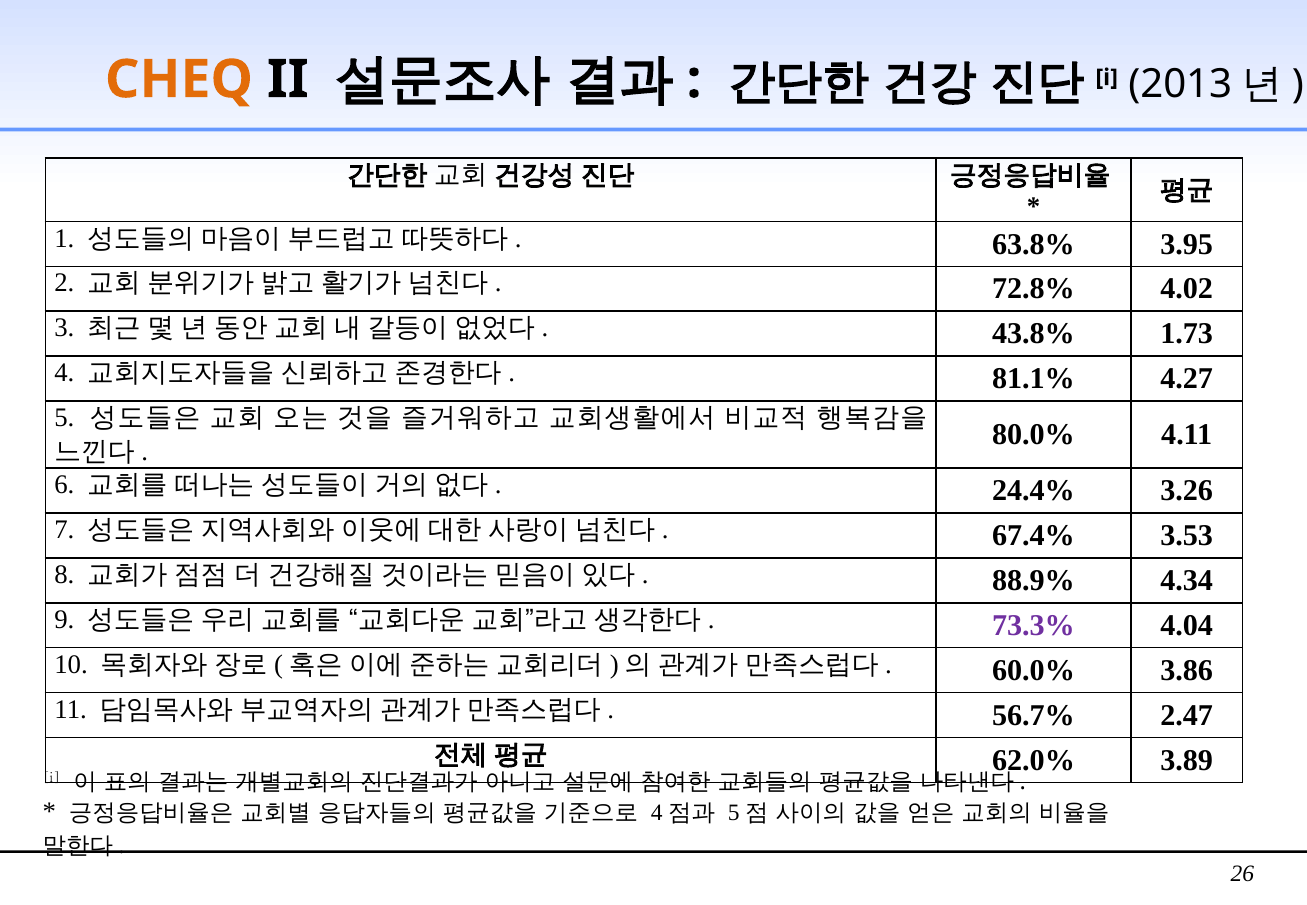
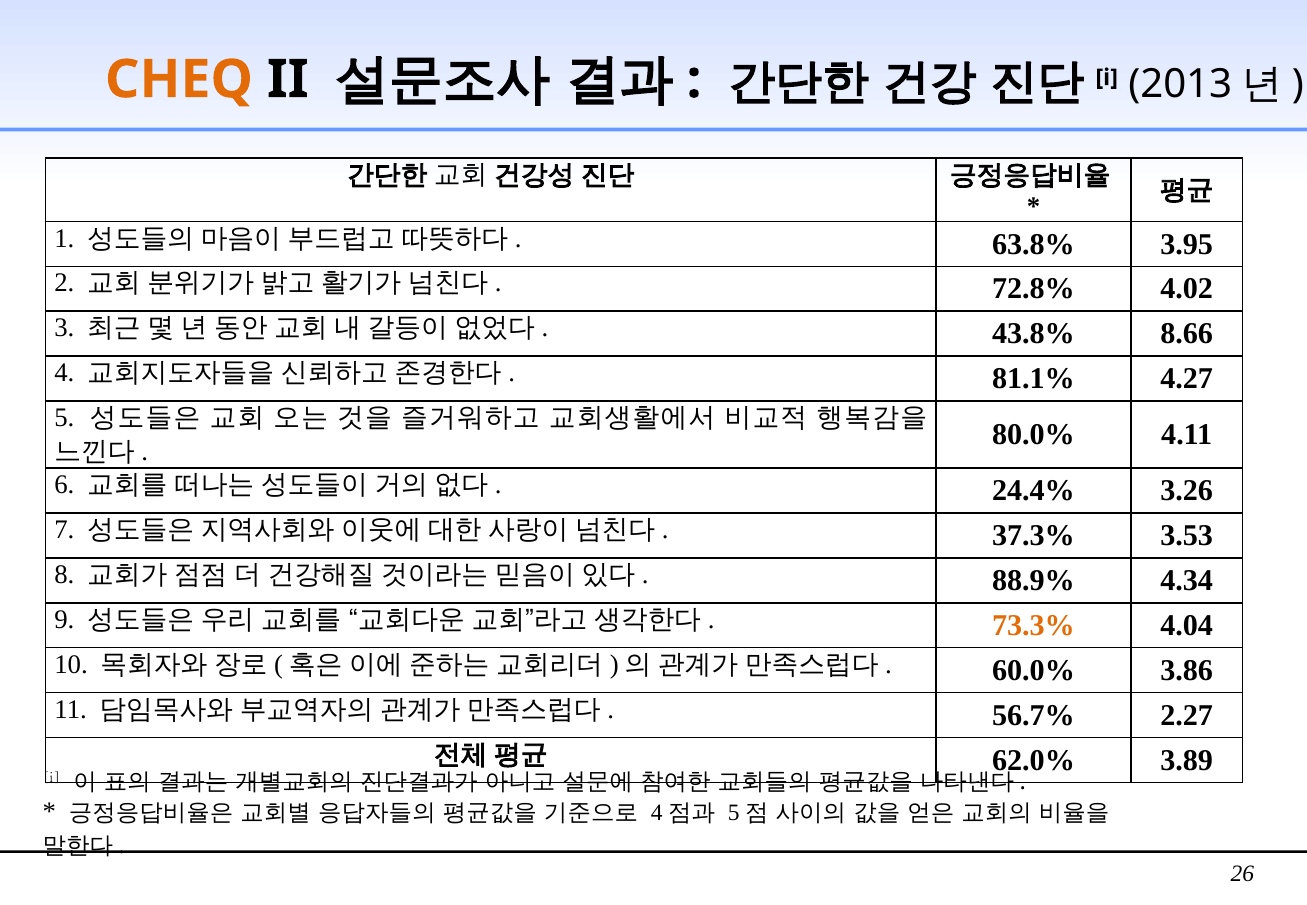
1.73: 1.73 -> 8.66 (1187, 334)
67.4%: 67.4% -> 37.3% (1033, 536)
73.3% colour: purple -> orange (1033, 625)
2.47: 2.47 -> 2.27 (1187, 715)
